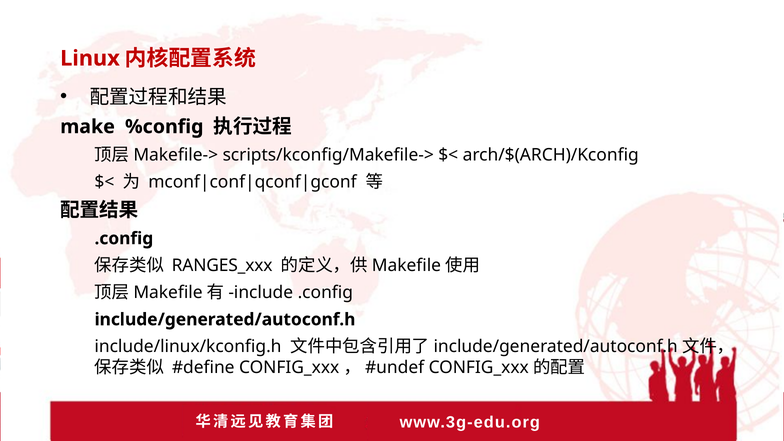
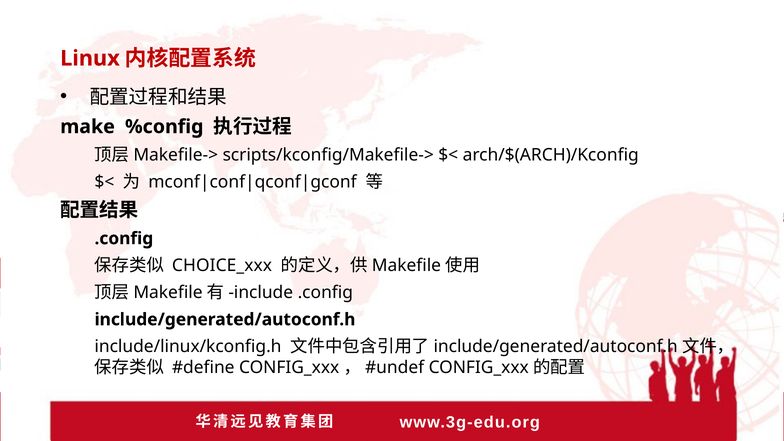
RANGES_xxx: RANGES_xxx -> CHOICE_xxx (222, 266)
